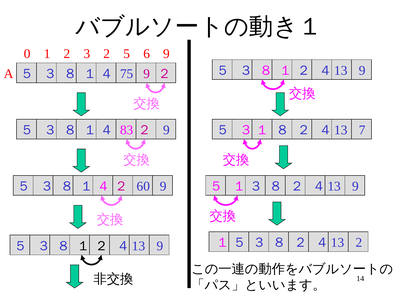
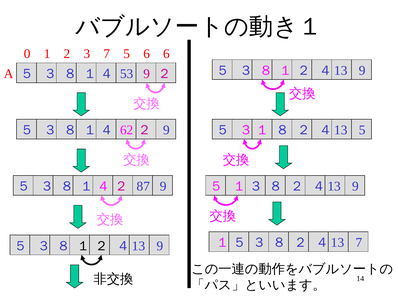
3 2: 2 -> 7 (107, 54)
5 9: 9 -> 6 (166, 54)
75: 75 -> 53 (127, 74)
83: 83 -> 62 (127, 130)
7: 7 -> 5 (362, 130)
60: 60 -> 87 (143, 187)
2: 2 -> 7 (359, 243)
